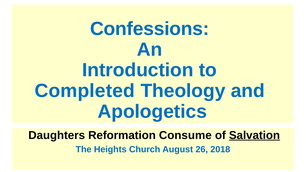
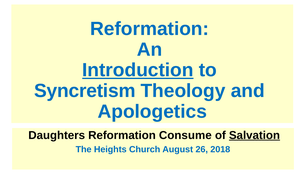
Confessions: Confessions -> Reformation (150, 29)
Introduction underline: none -> present (138, 70)
Completed: Completed -> Syncretism (85, 91)
